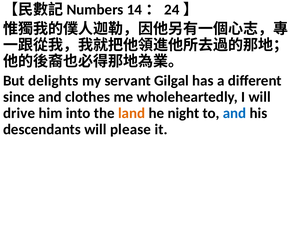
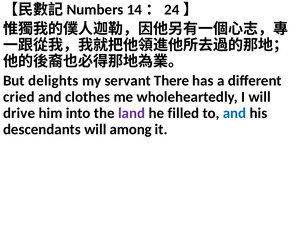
Gilgal: Gilgal -> There (172, 81)
since: since -> cried (19, 97)
land colour: orange -> purple (132, 113)
night: night -> filled (183, 113)
please: please -> among (131, 129)
